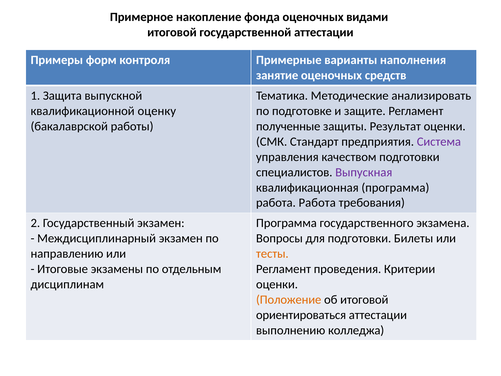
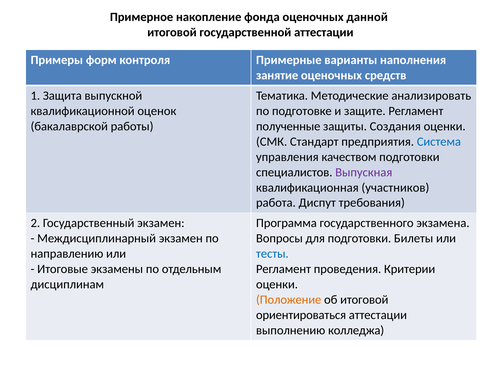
видами: видами -> данной (367, 17)
оценку: оценку -> оценок (157, 111)
Результат: Результат -> Создания (395, 126)
Система colour: purple -> blue (439, 142)
квалификационная программа: программа -> участников (395, 187)
работа Работа: Работа -> Диспут (317, 203)
тесты colour: orange -> blue (272, 254)
